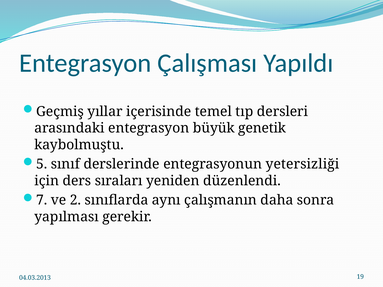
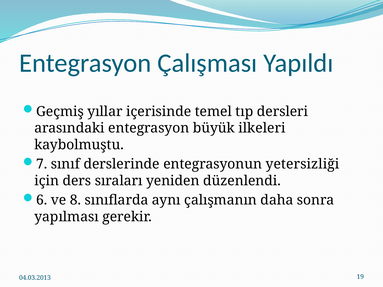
genetik: genetik -> ilkeleri (262, 128)
5: 5 -> 7 (42, 164)
7: 7 -> 6 (42, 200)
2: 2 -> 8 (75, 200)
